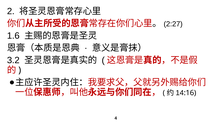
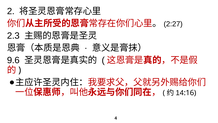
1.6: 1.6 -> 2.3 (13, 36)
3.2: 3.2 -> 9.6 (13, 60)
